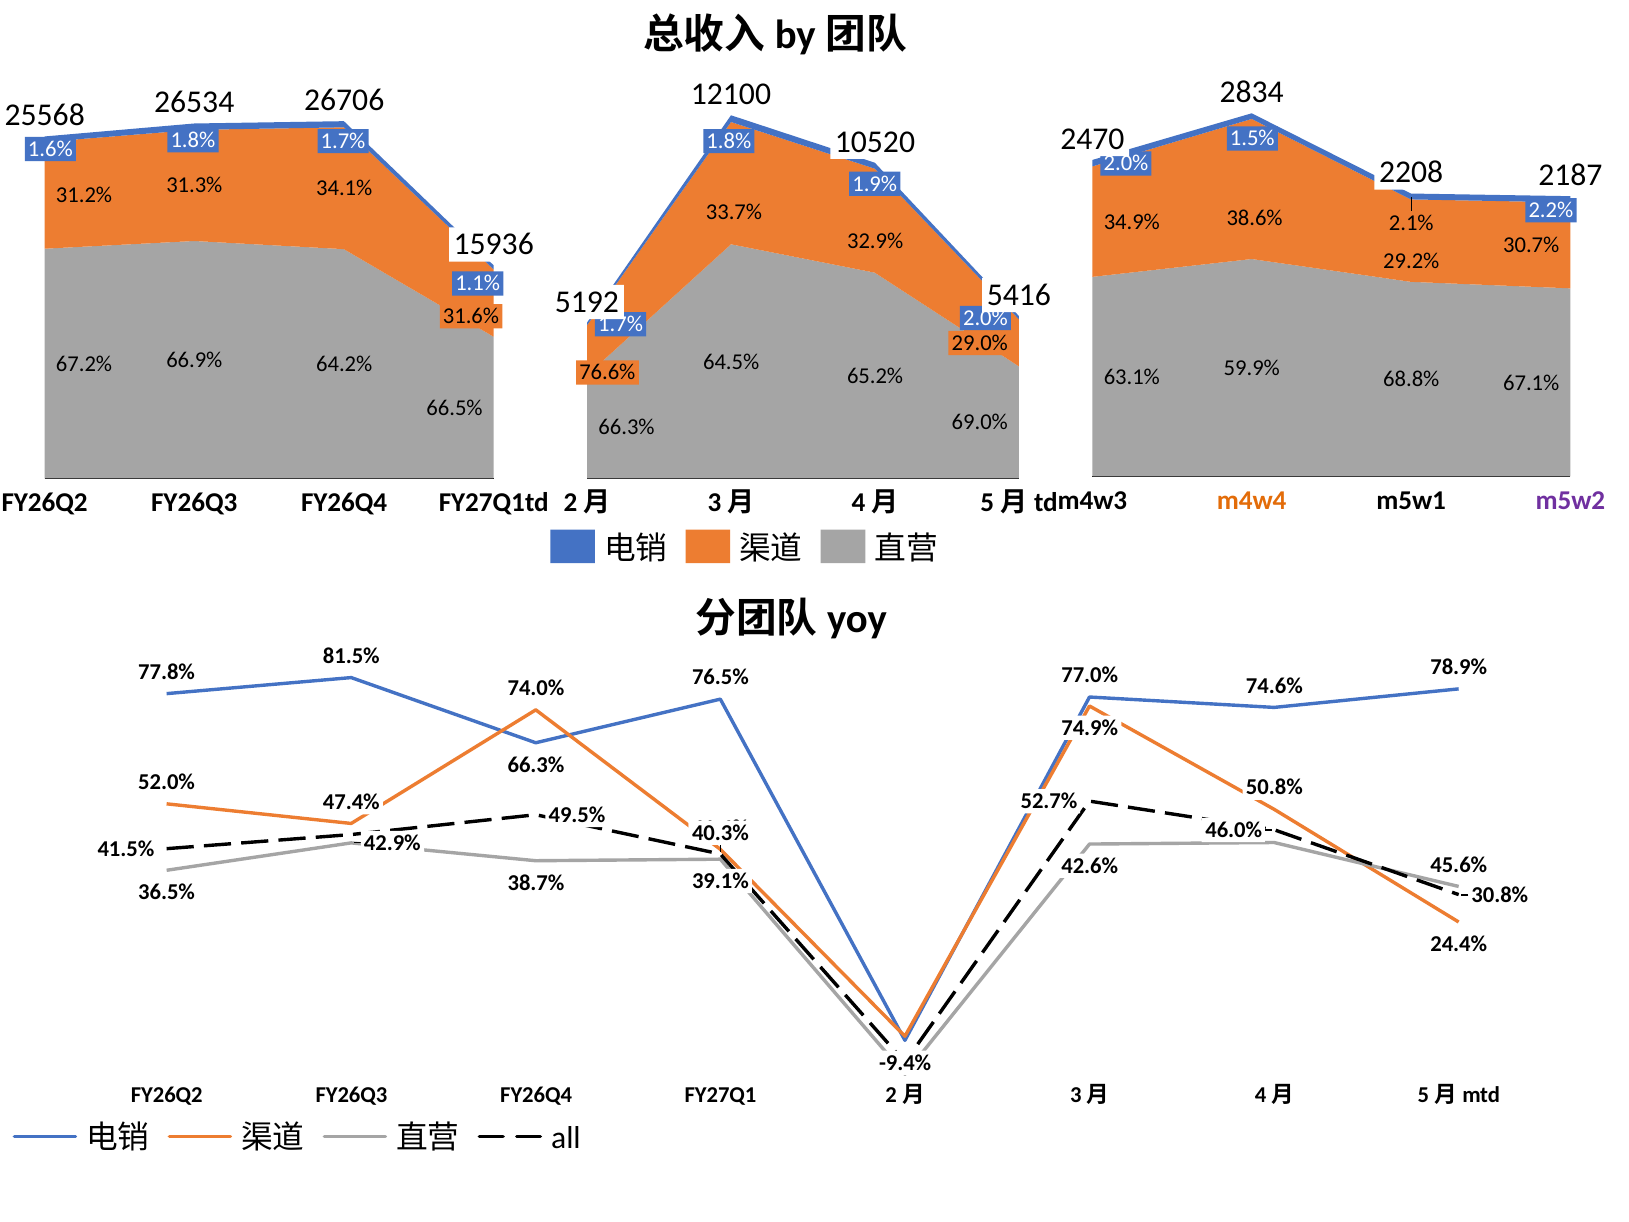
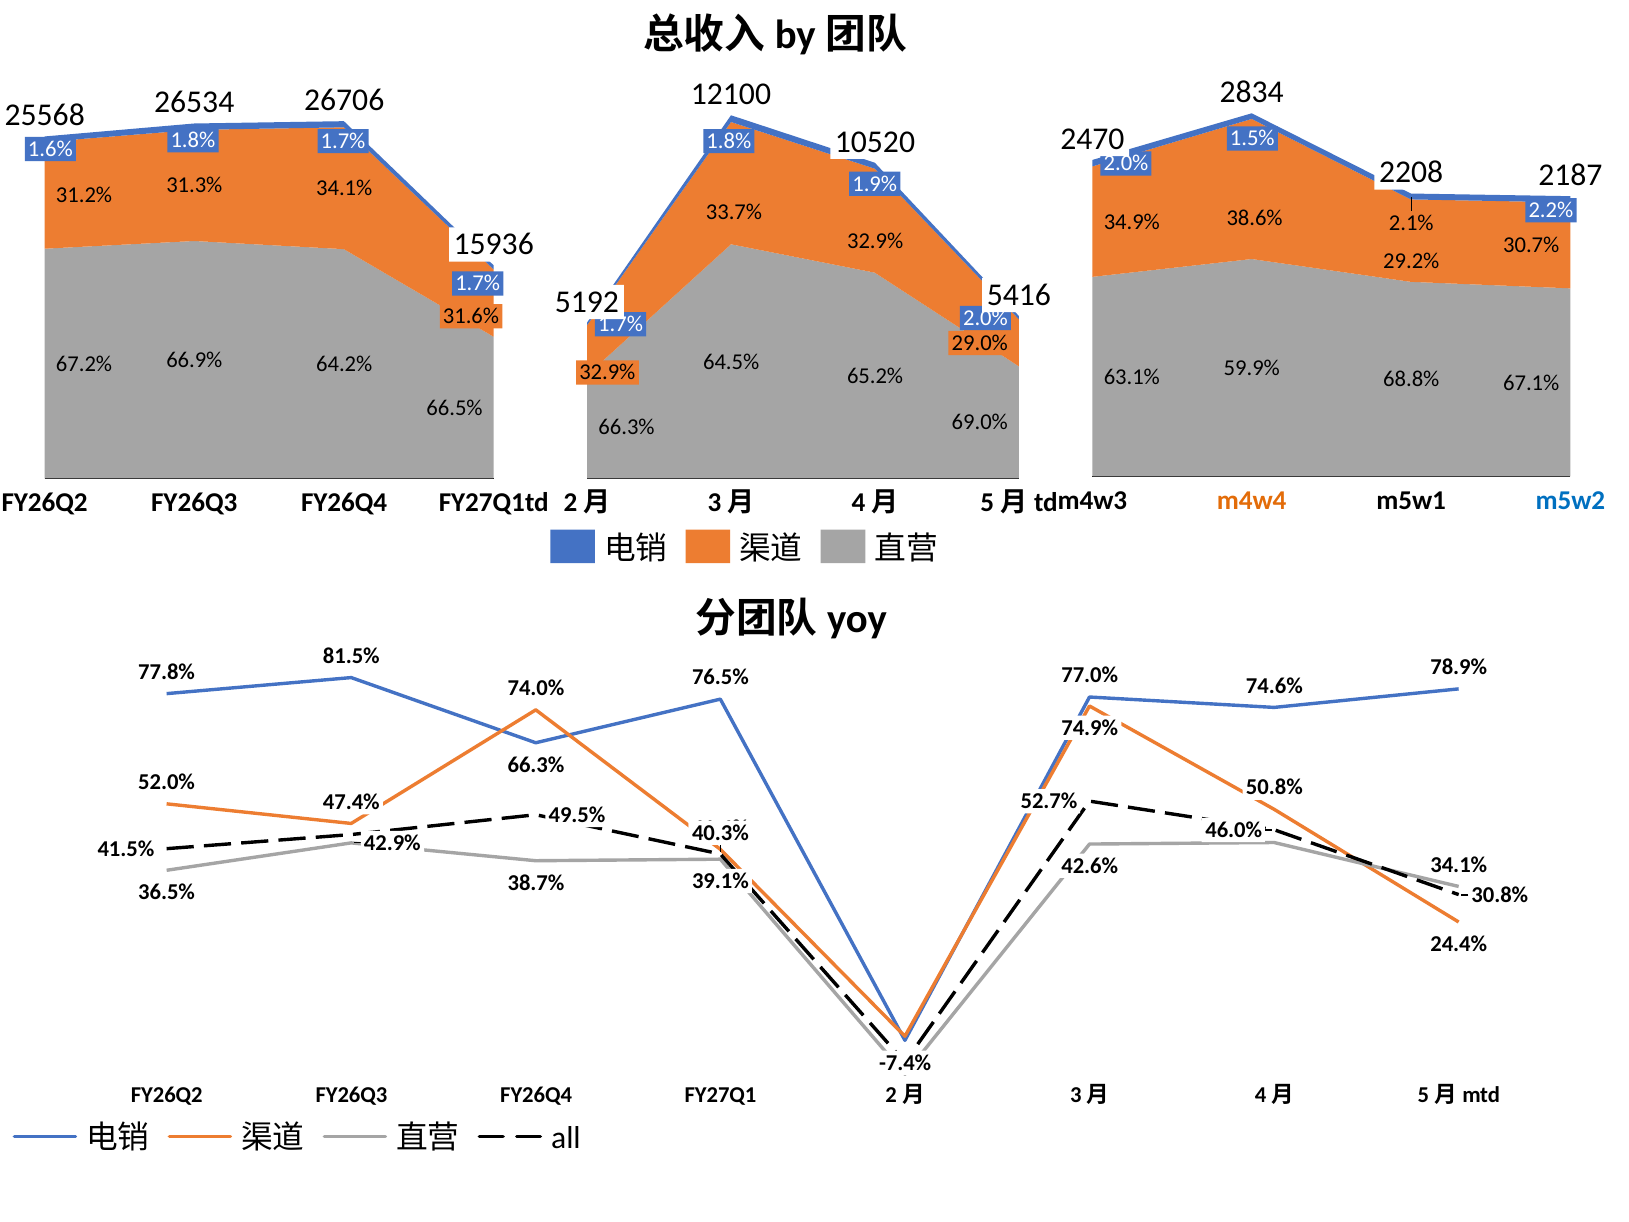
1.1%: 1.1% -> 1.7% (478, 283)
76.6%: 76.6% -> 32.9% (607, 372)
m5w2 colour: purple -> blue (1570, 500)
45.6%: 45.6% -> 34.1% (1459, 865)
-9.4%: -9.4% -> -7.4% (905, 1062)
